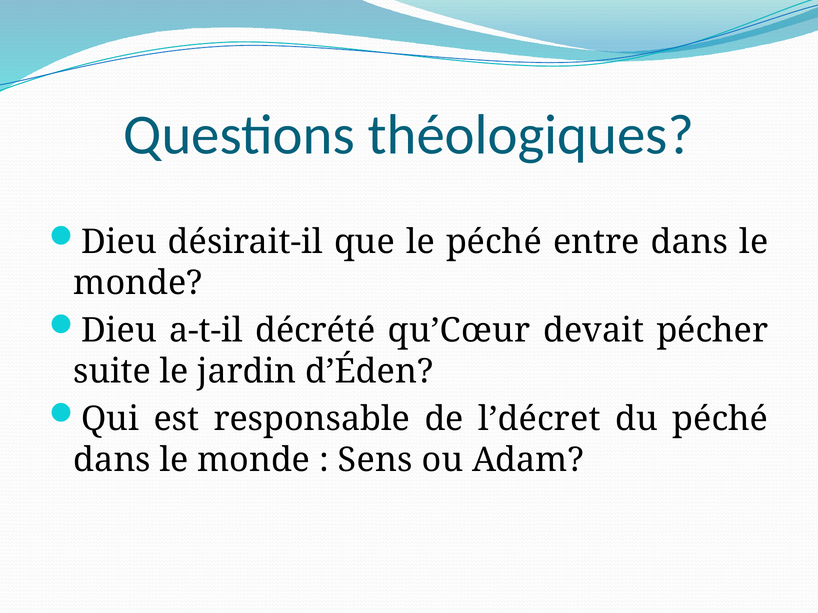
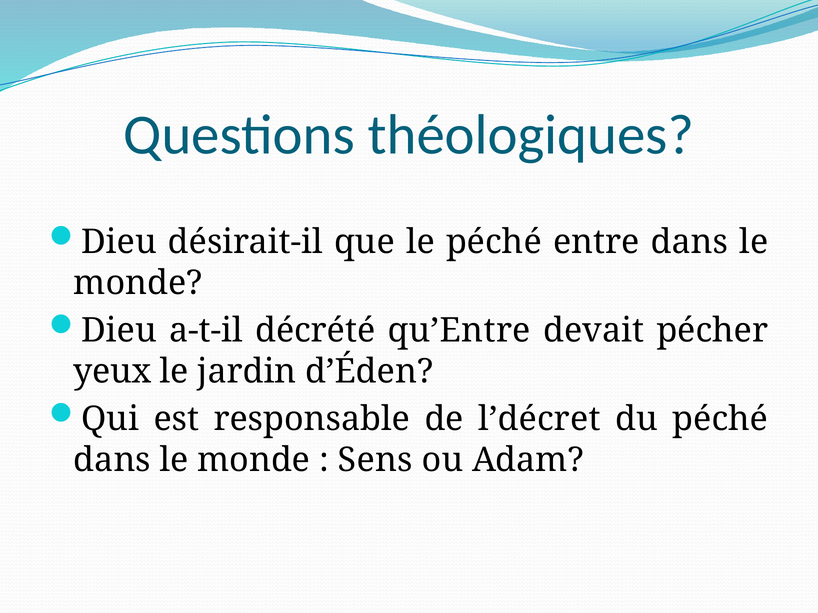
qu’Cœur: qu’Cœur -> qu’Entre (459, 331)
suite: suite -> yeux (112, 372)
